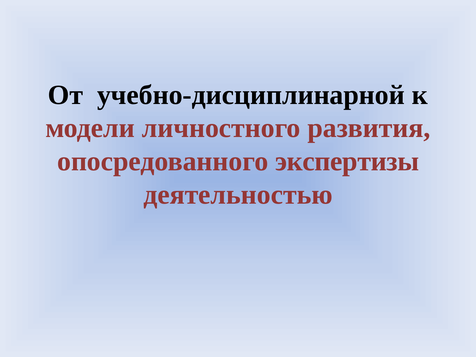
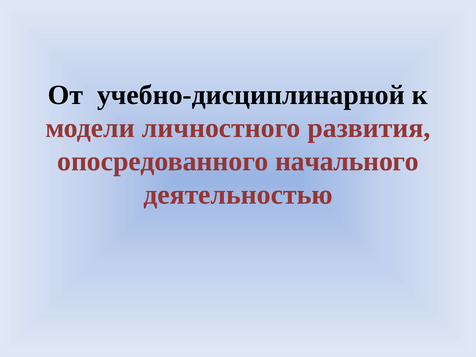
экспертизы: экспертизы -> начального (347, 161)
